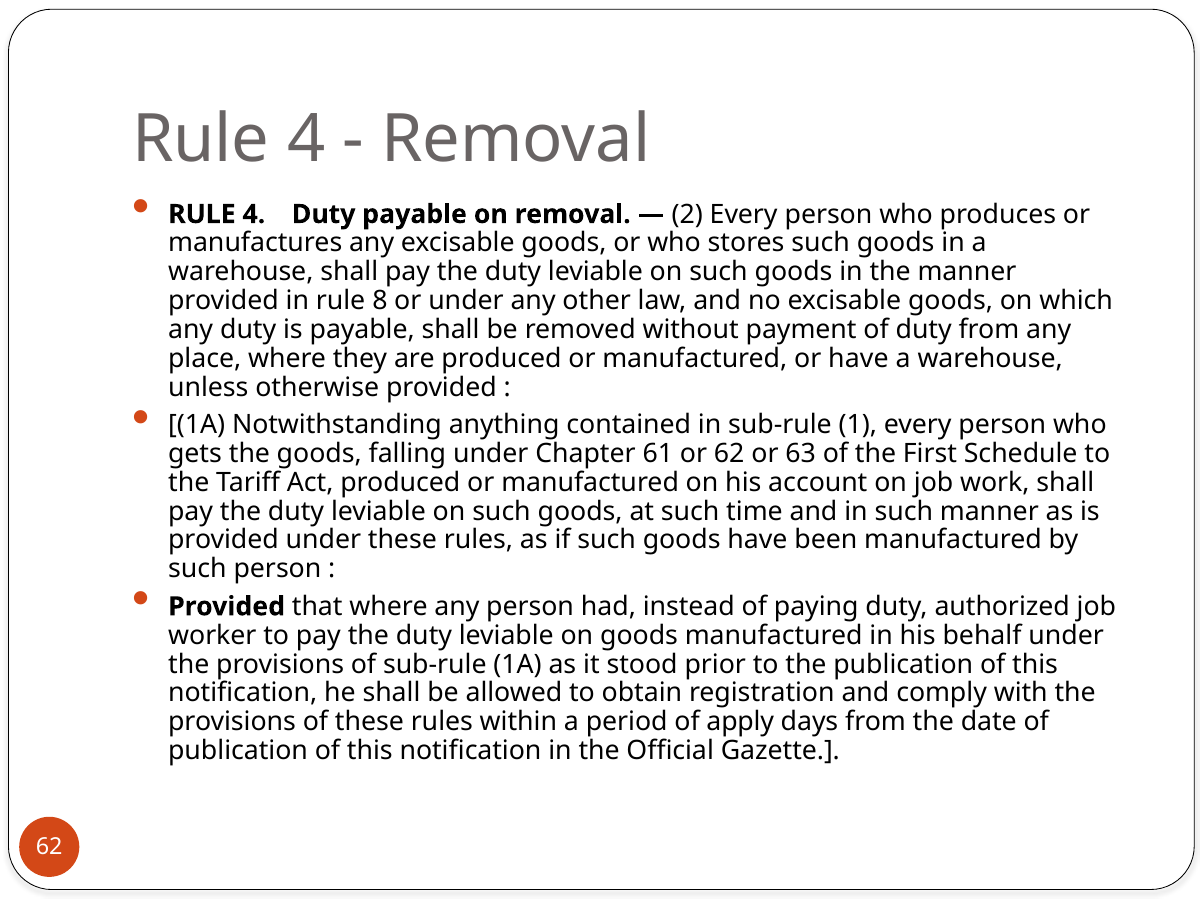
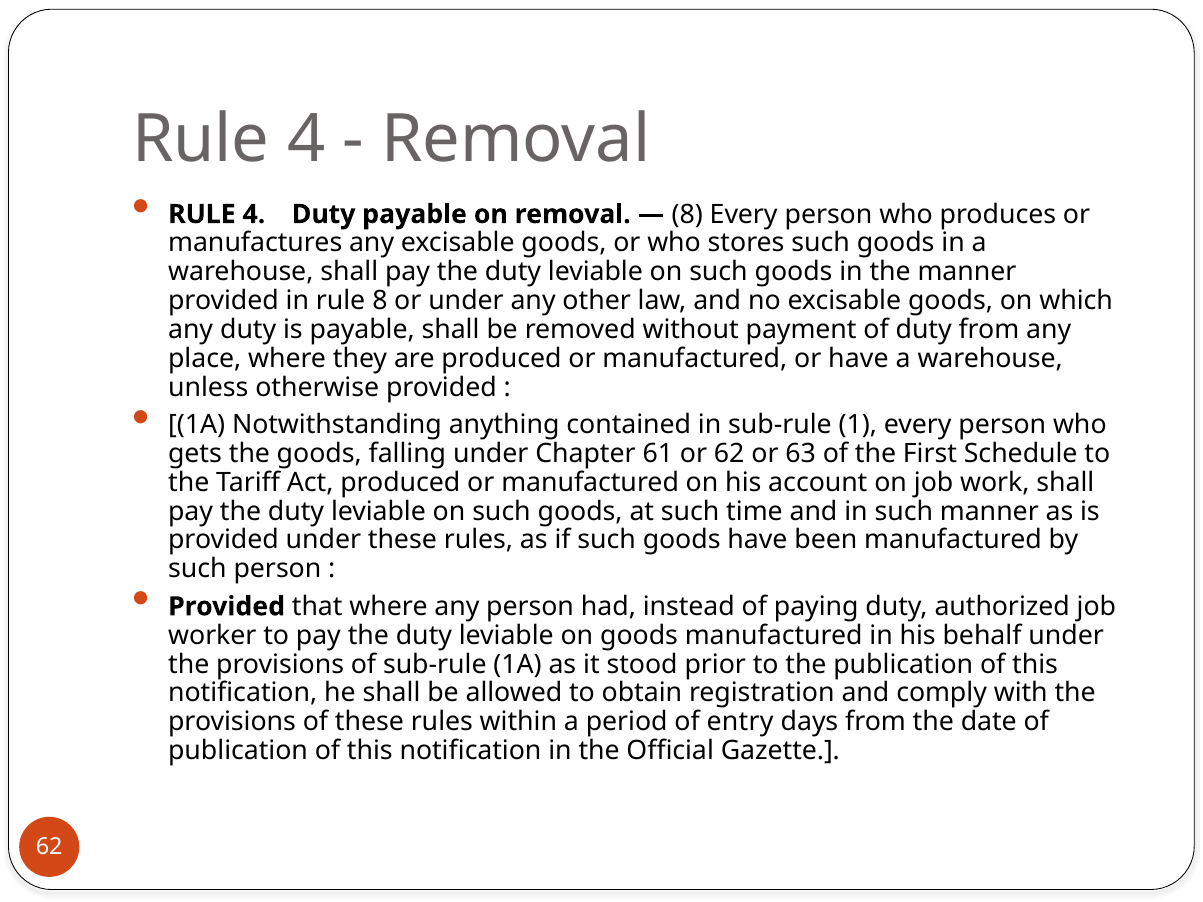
2: 2 -> 8 (687, 214)
apply: apply -> entry (740, 722)
